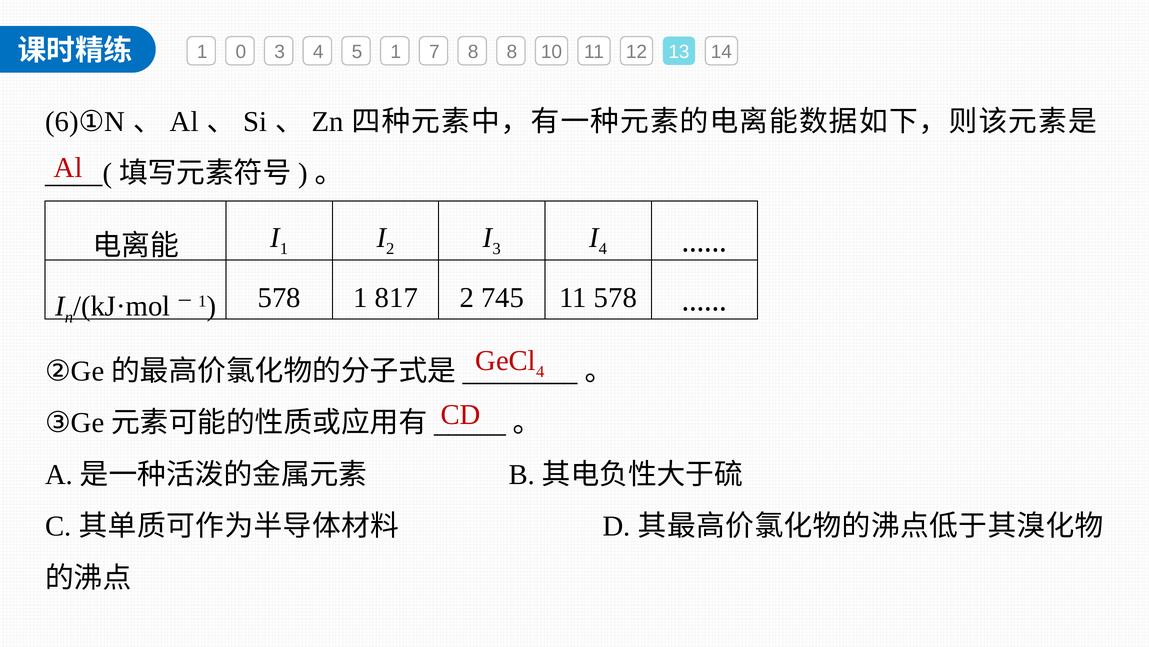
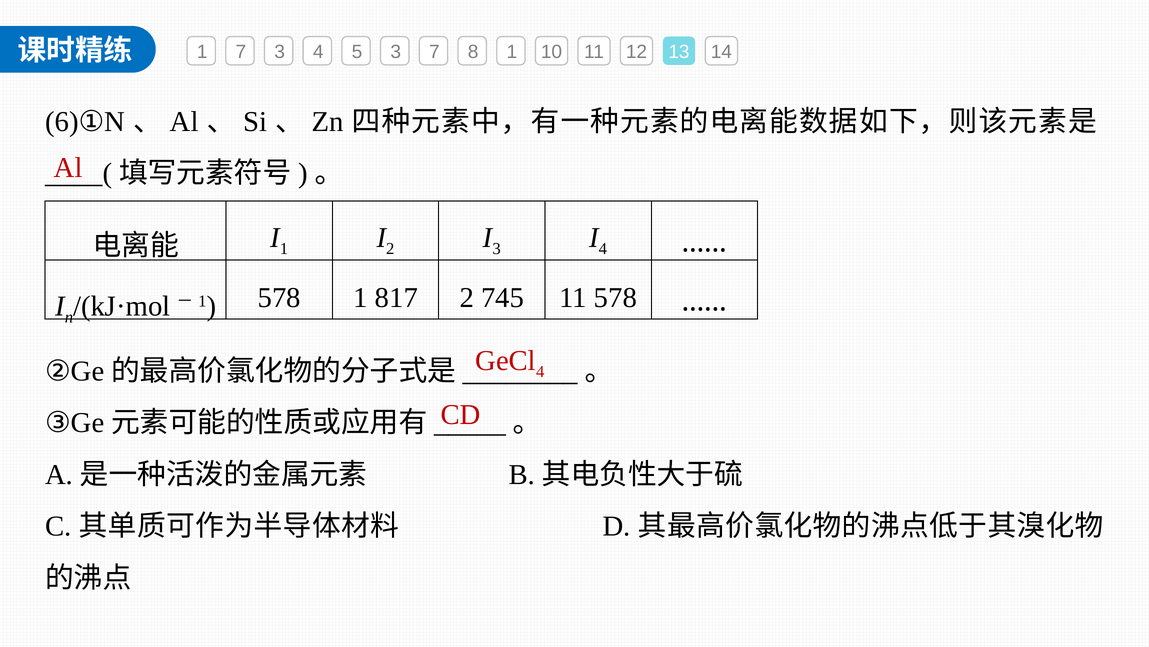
1 0: 0 -> 7 (241, 52)
5 1: 1 -> 3 (396, 52)
8 8: 8 -> 1 (512, 52)
